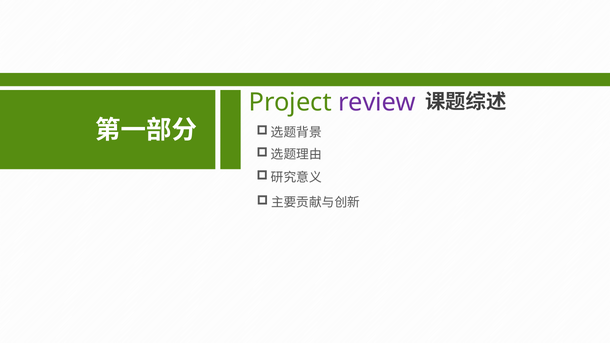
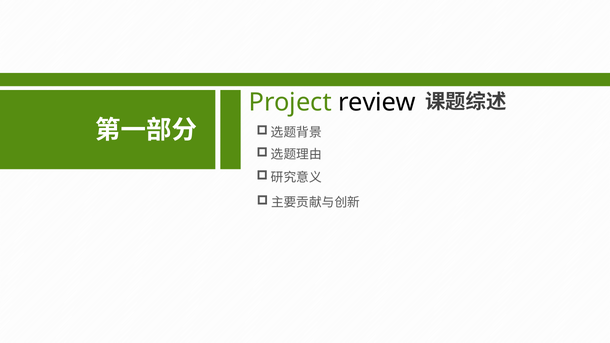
review colour: purple -> black (377, 102)
